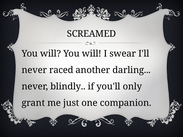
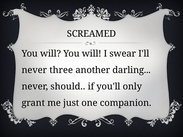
raced: raced -> three (61, 70)
blindly: blindly -> should (68, 87)
